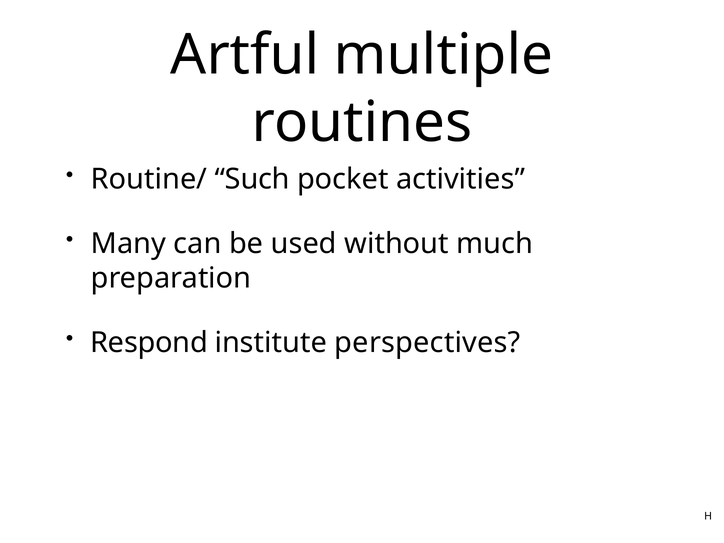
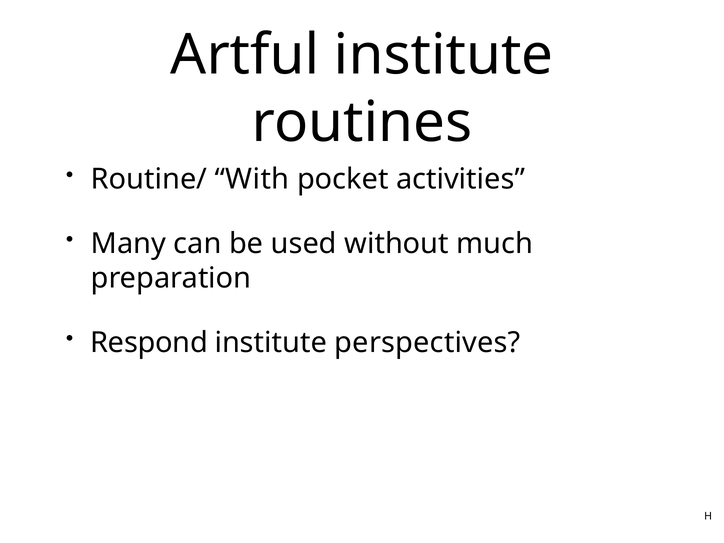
Artful multiple: multiple -> institute (444, 55)
Such: Such -> With (252, 179)
